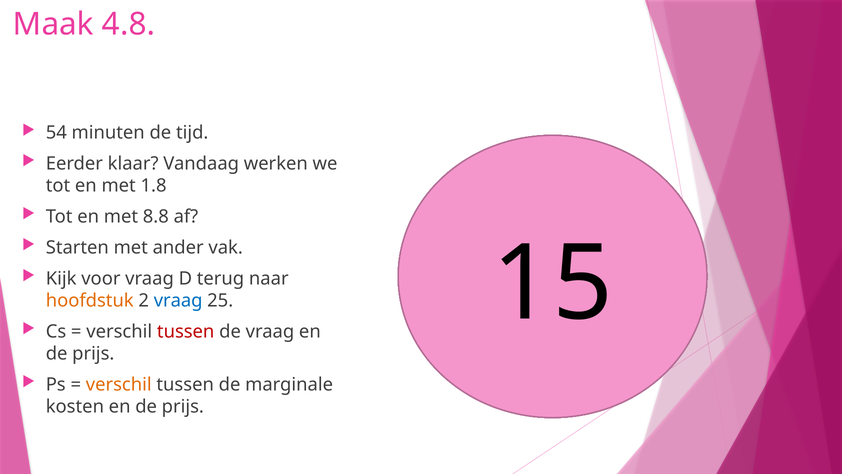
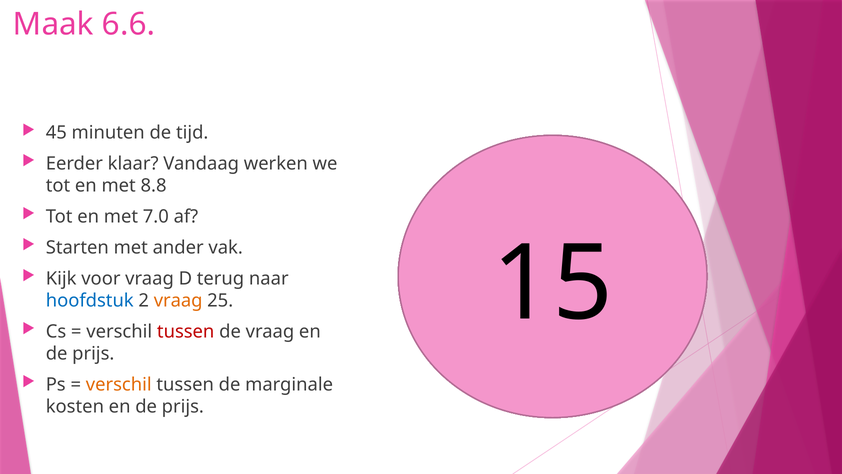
4.8: 4.8 -> 6.6 (129, 24)
54: 54 -> 45 (56, 133)
1.8: 1.8 -> 8.8 (154, 186)
8.8: 8.8 -> 7.0 (156, 217)
hoofdstuk colour: orange -> blue (90, 300)
vraag colour: blue -> orange (178, 300)
